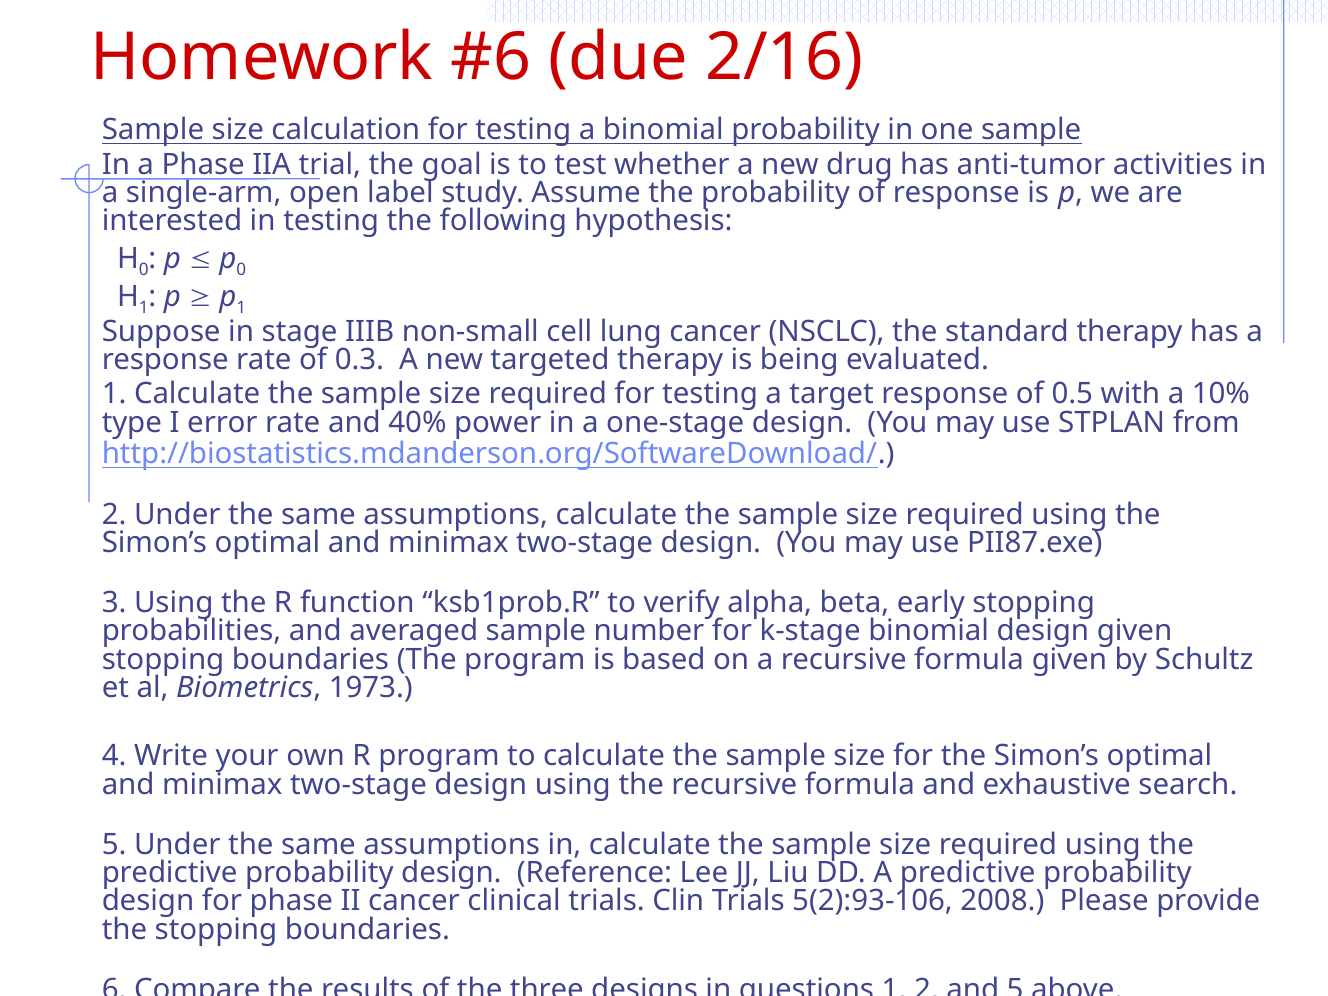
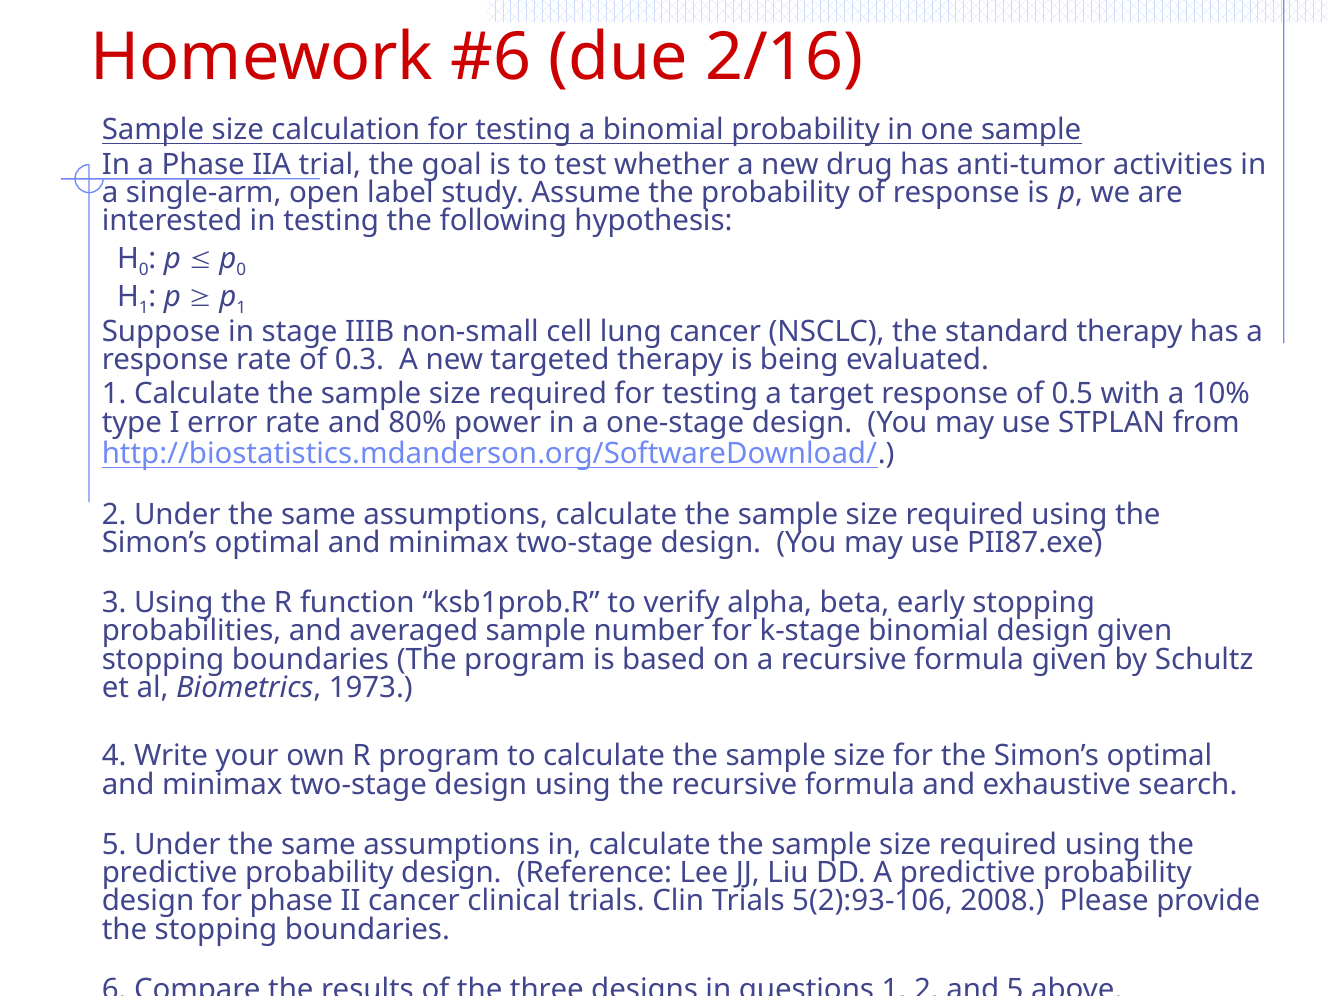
40%: 40% -> 80% (417, 423)
